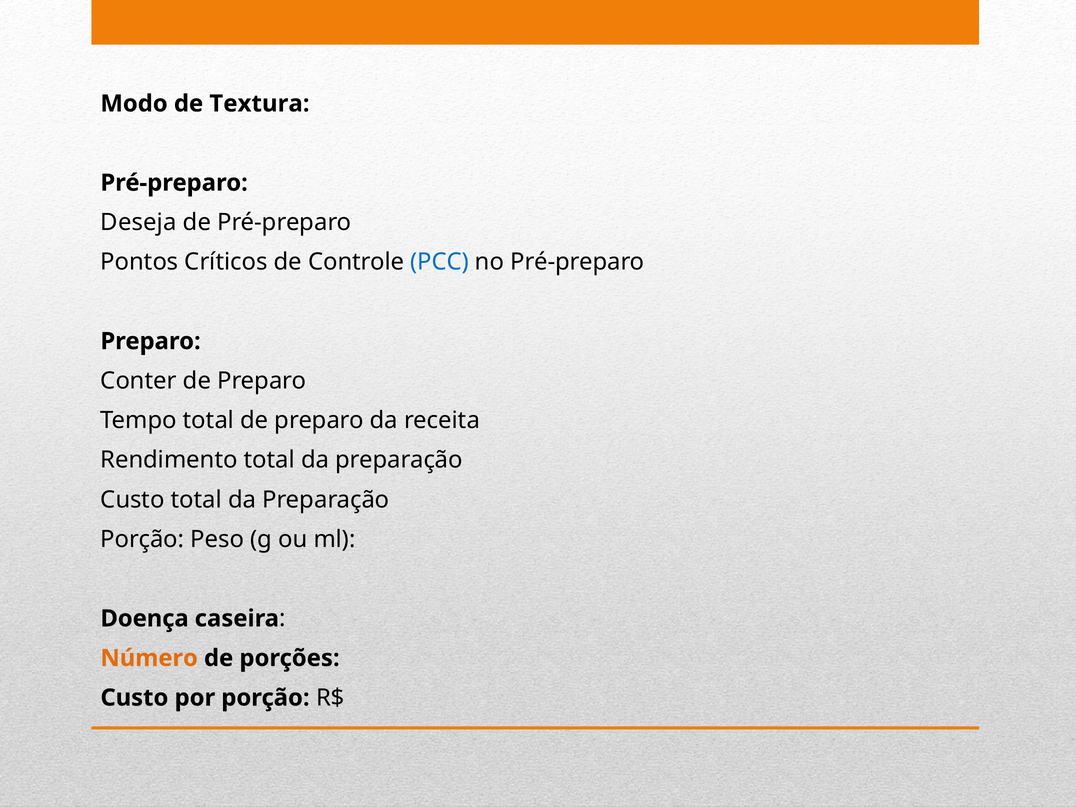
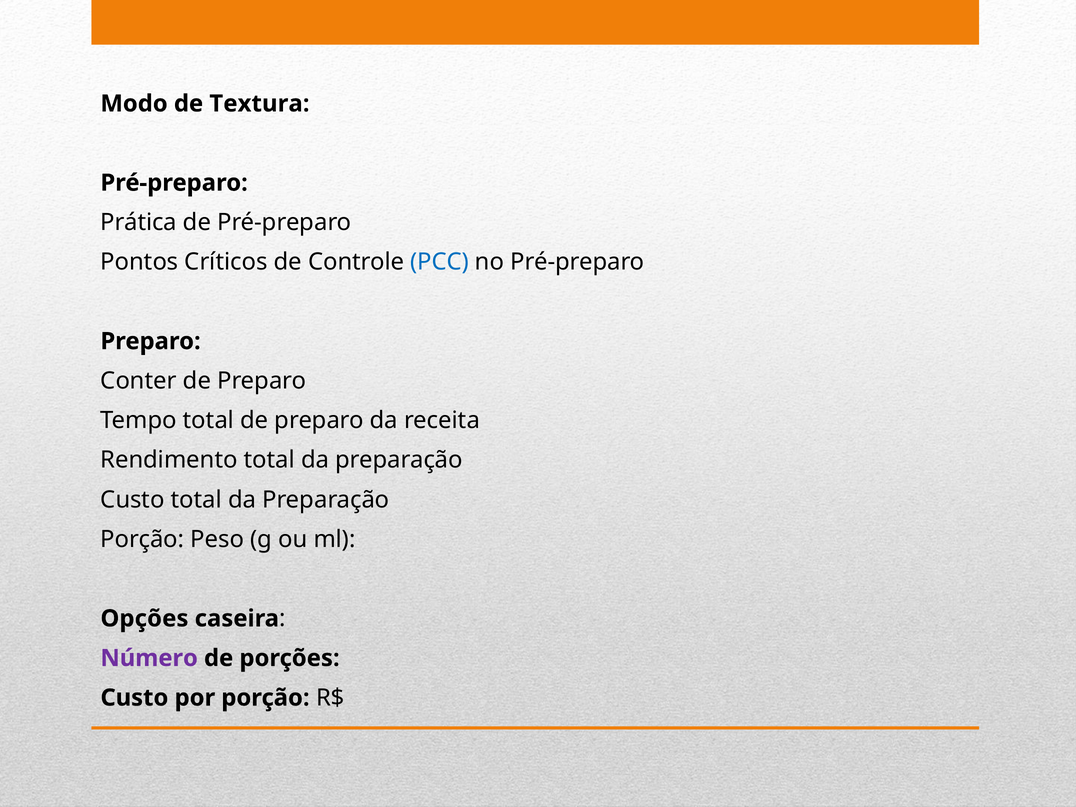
Deseja: Deseja -> Prática (139, 222)
Doença: Doença -> Opções (144, 619)
Número colour: orange -> purple (149, 658)
